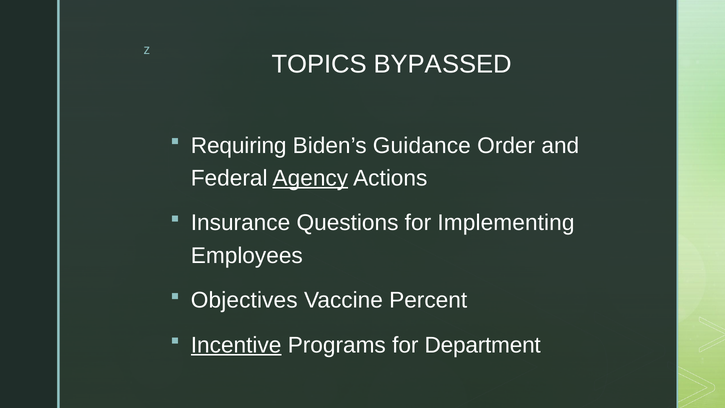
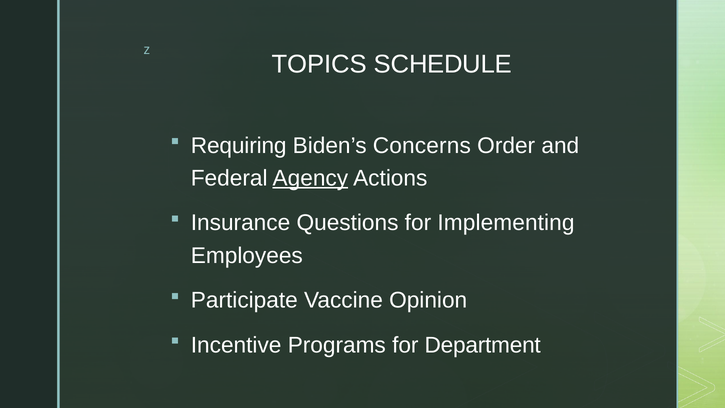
BYPASSED: BYPASSED -> SCHEDULE (443, 64)
Guidance: Guidance -> Concerns (422, 145)
Objectives: Objectives -> Participate (244, 300)
Percent: Percent -> Opinion (428, 300)
Incentive underline: present -> none (236, 345)
